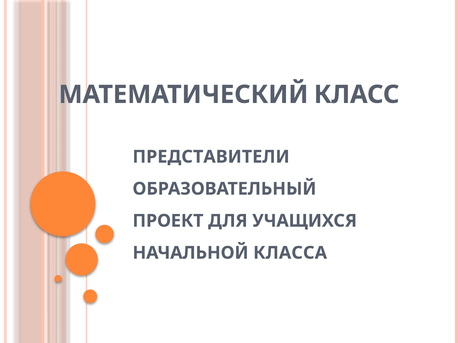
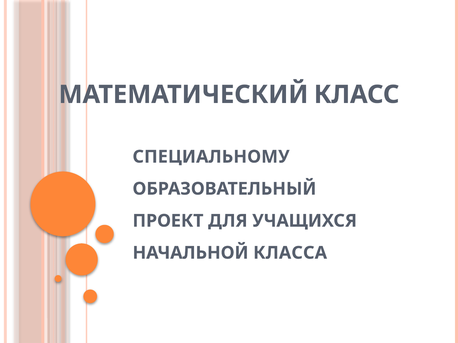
ПРЕДСТАВИТЕЛИ: ПРЕДСТАВИТЕЛИ -> СПЕЦИАЛЬНОМУ (211, 157)
